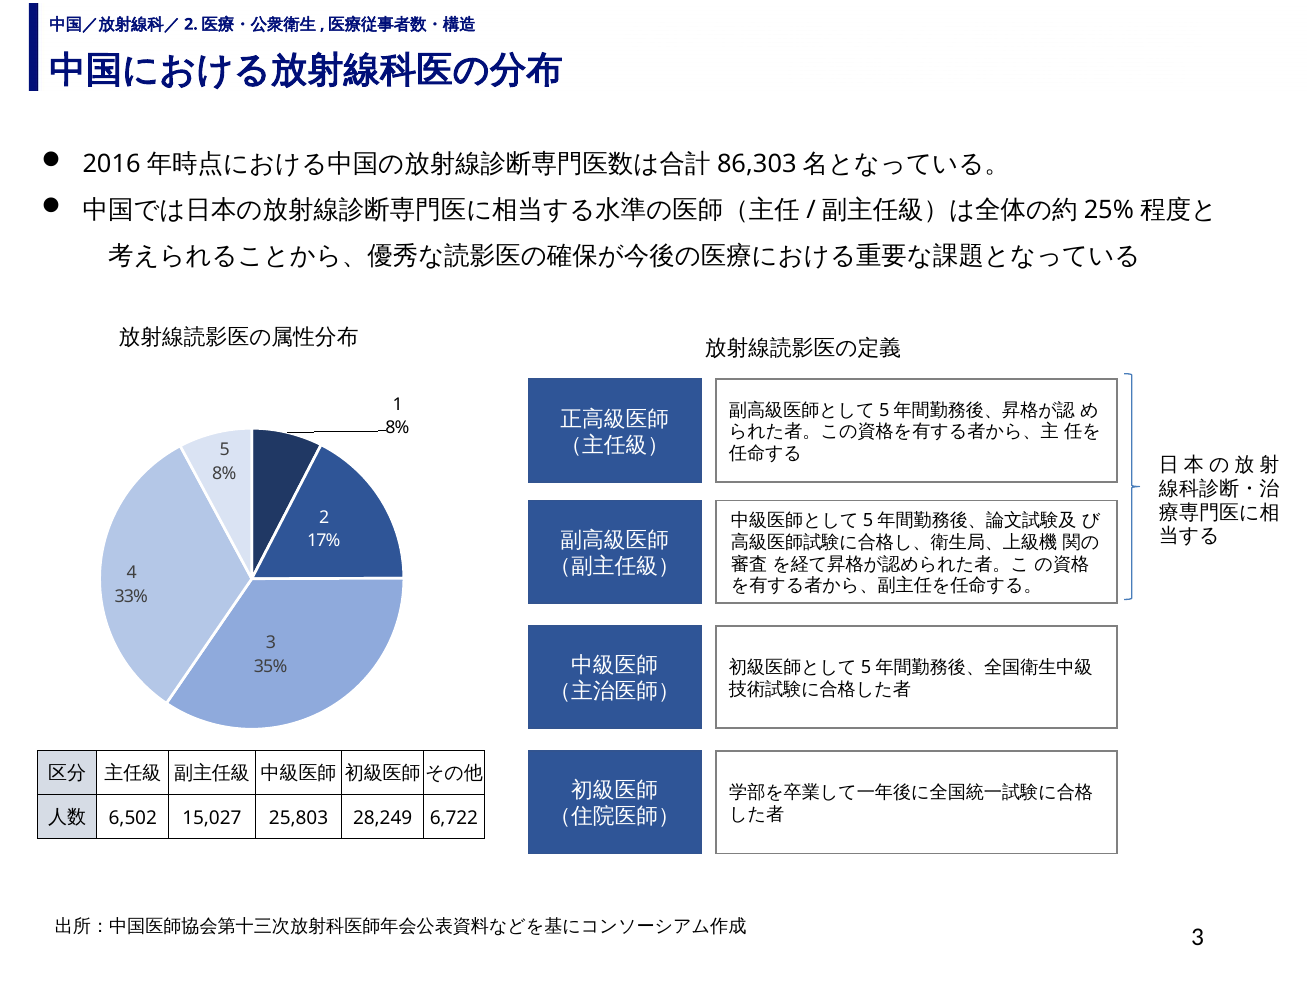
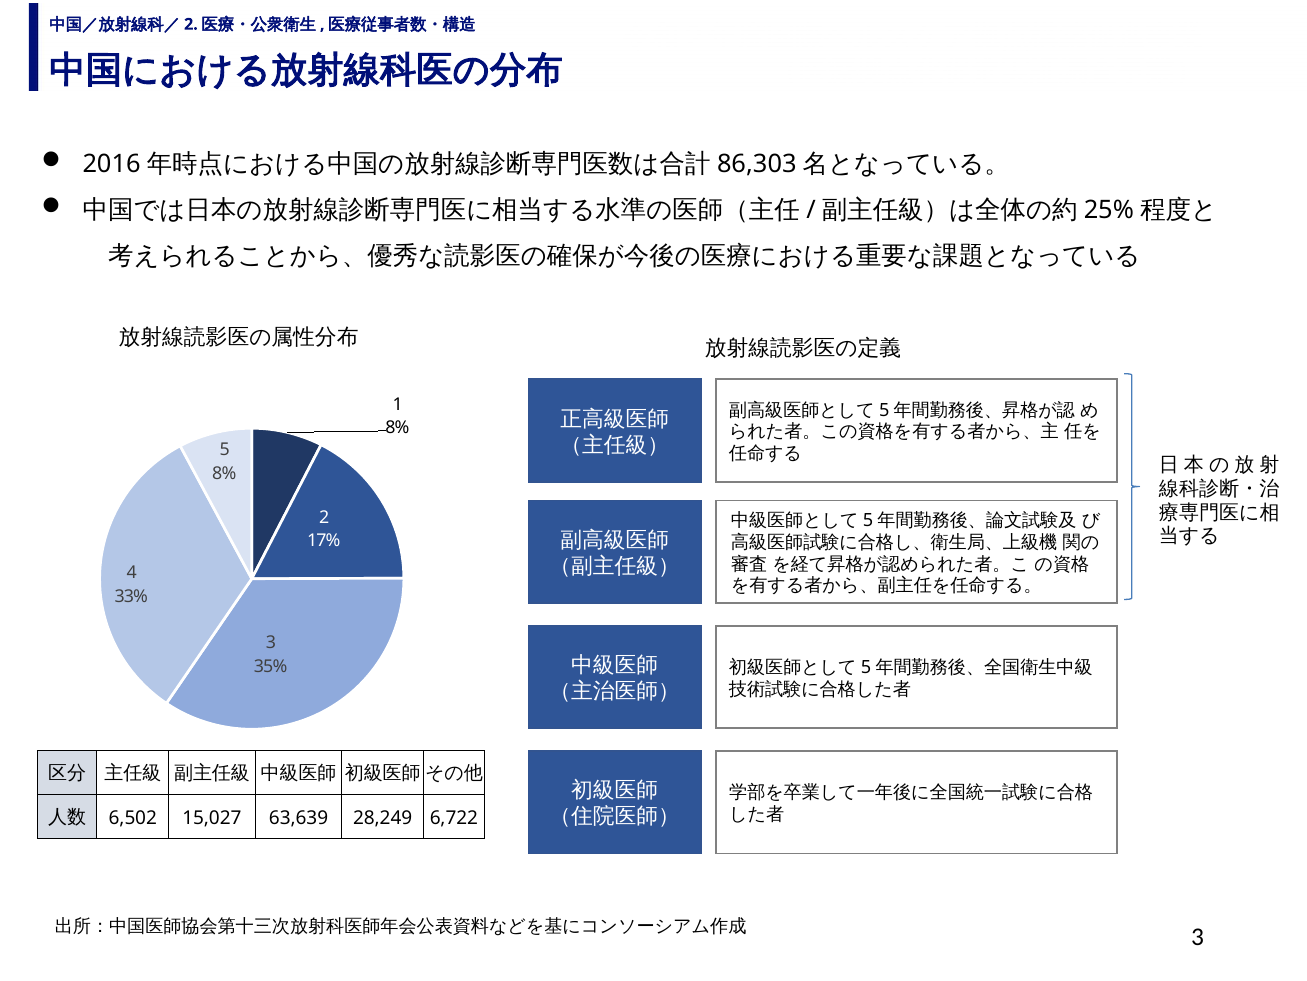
25,803: 25,803 -> 63,639 (299, 818)
